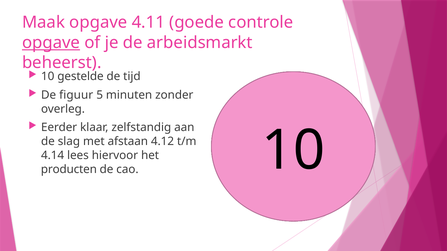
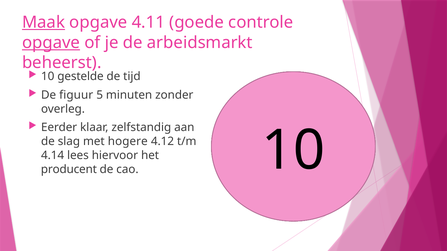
Maak underline: none -> present (43, 22)
afstaan: afstaan -> hogere (128, 142)
producten: producten -> producent (69, 170)
